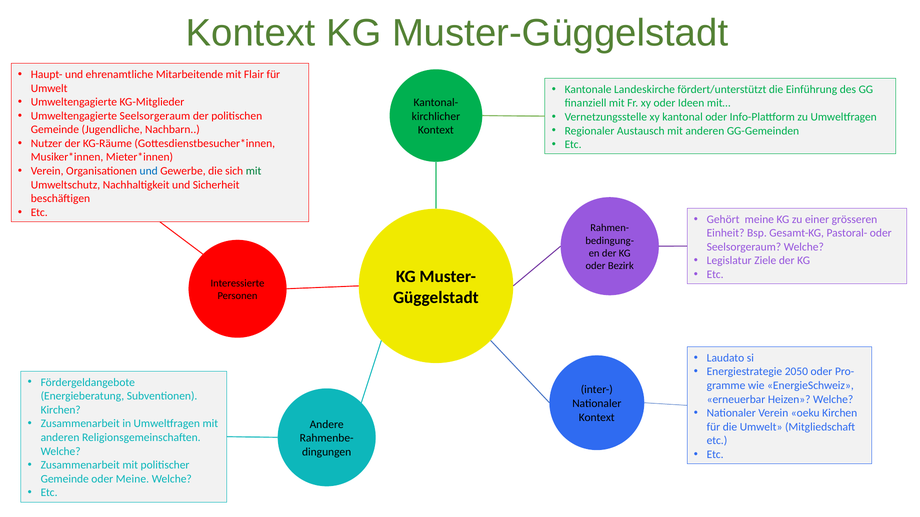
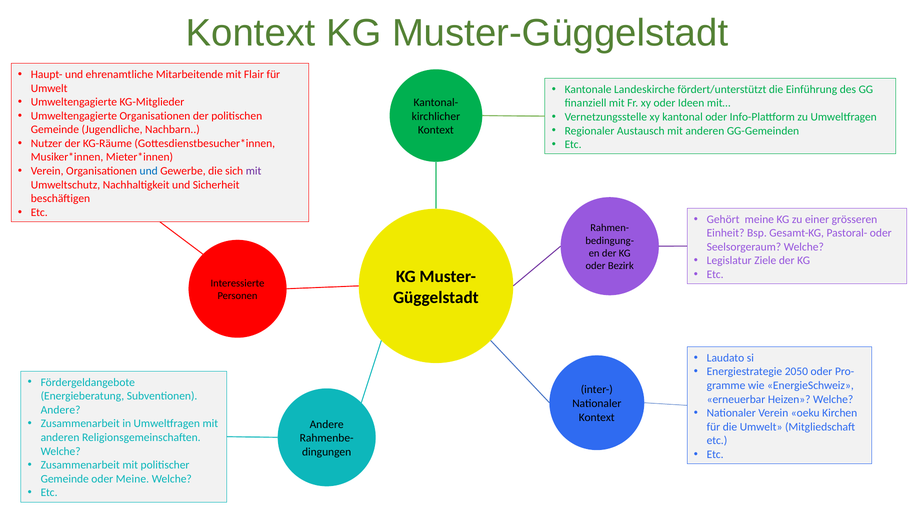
Umweltengagierte Seelsorgeraum: Seelsorgeraum -> Organisationen (155, 116)
mit colour: green -> purple (254, 171)
Kirchen: Kirchen -> Andere (61, 410)
